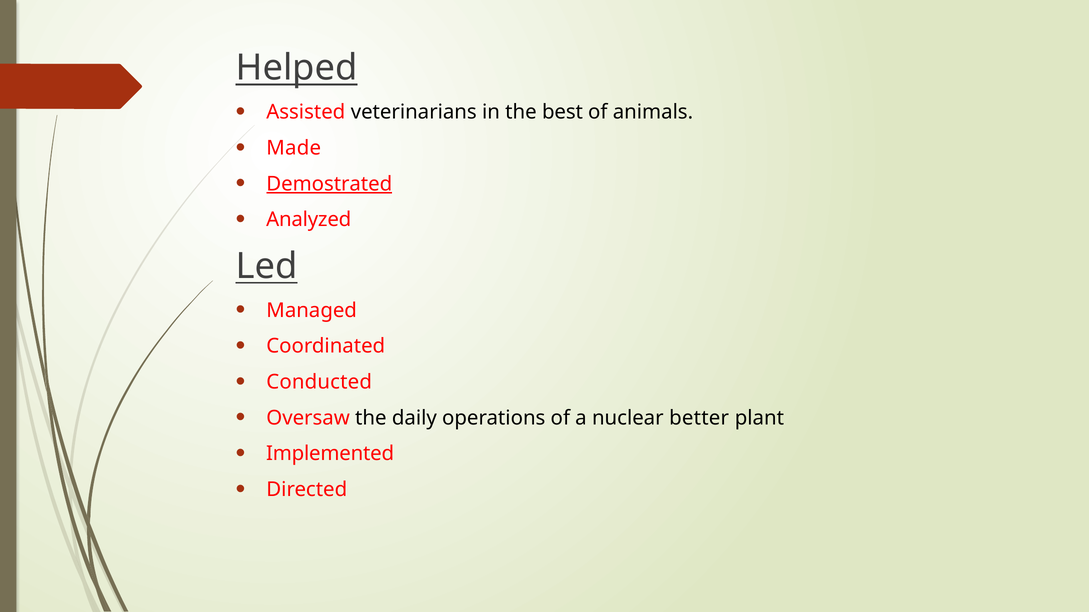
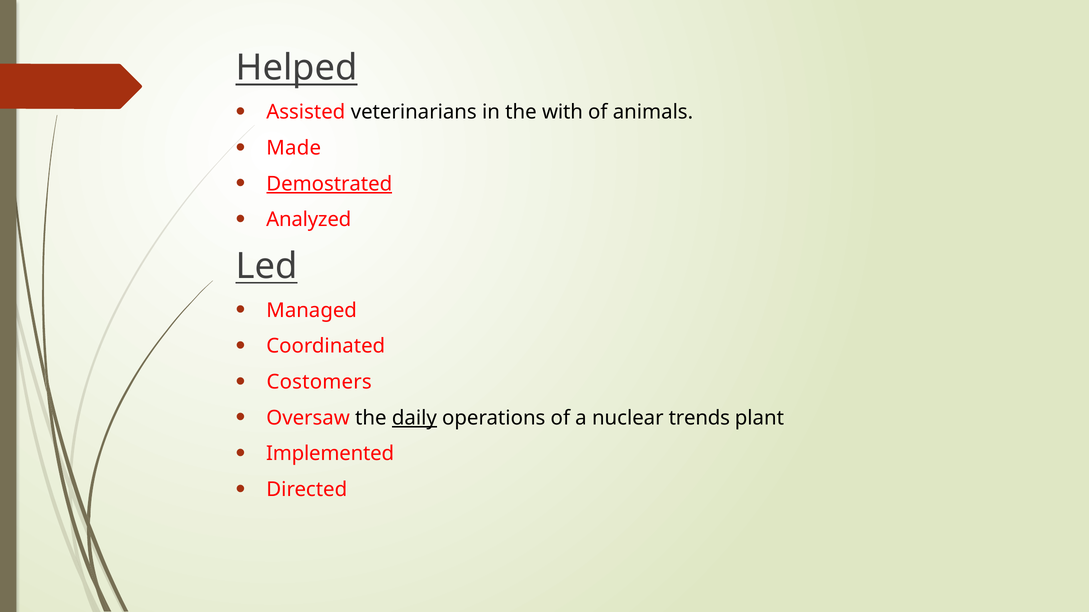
best: best -> with (562, 112)
Conducted: Conducted -> Costomers (319, 382)
daily underline: none -> present (414, 418)
better: better -> trends (699, 418)
